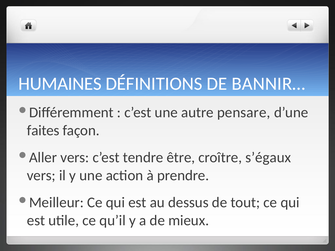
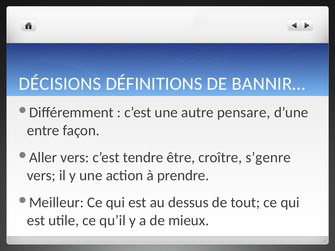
HUMAINES: HUMAINES -> DÉCISIONS (60, 84)
faites: faites -> entre (43, 131)
s’égaux: s’égaux -> s’genre (268, 158)
